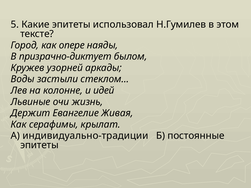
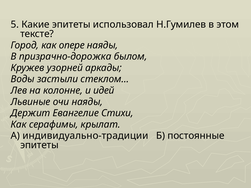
призрачно-диктует: призрачно-диктует -> призрачно-дорожка (65, 57)
очи жизнь: жизнь -> наяды (87, 102)
Живая: Живая -> Стихи (117, 113)
